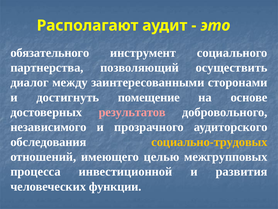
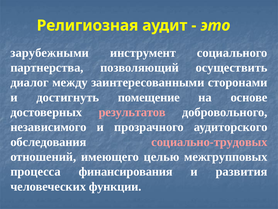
Располагают: Располагают -> Религиозная (88, 25)
обязательного: обязательного -> зарубежными (50, 53)
социально-трудовых colour: yellow -> pink (209, 142)
инвестиционной: инвестиционной -> финансирования (126, 171)
